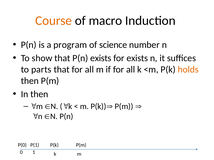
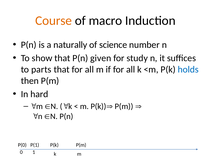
program: program -> naturally (70, 45)
P(n exists: exists -> given (101, 58)
for exists: exists -> study (137, 58)
holds colour: orange -> blue (188, 70)
In then: then -> hard (39, 94)
